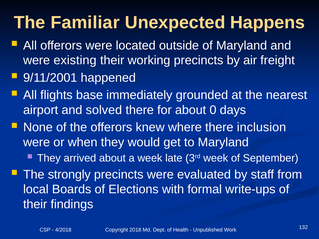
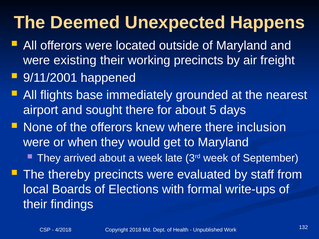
Familiar: Familiar -> Deemed (85, 22)
solved: solved -> sought (104, 110)
0: 0 -> 5 (213, 110)
strongly: strongly -> thereby (69, 175)
